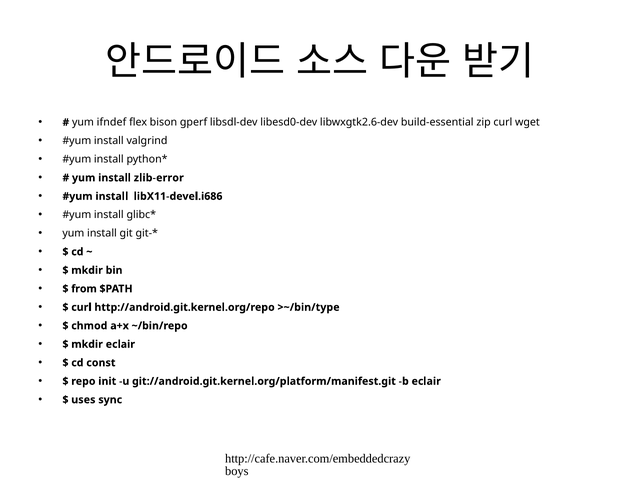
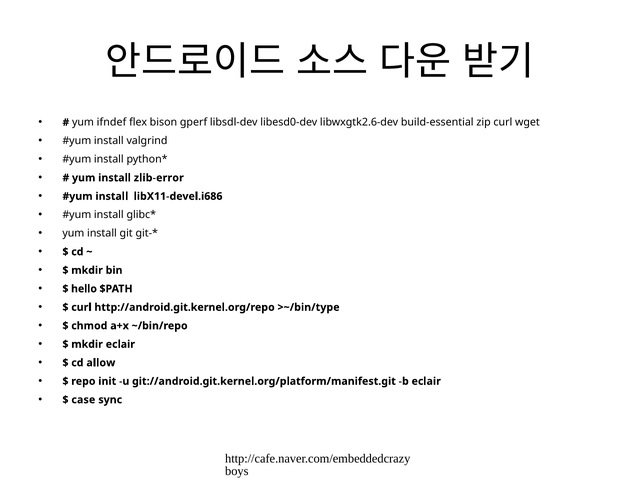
from: from -> hello (84, 289)
const: const -> allow (101, 363)
uses: uses -> case (83, 400)
